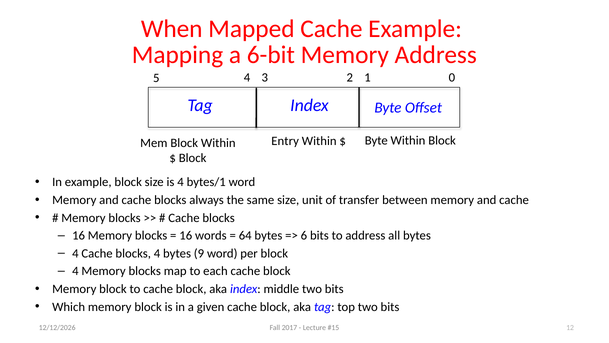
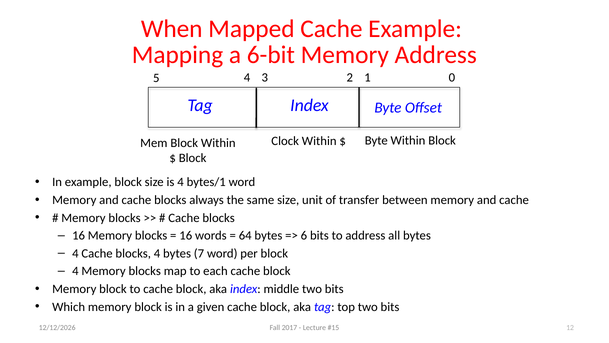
Entry: Entry -> Clock (285, 141)
9: 9 -> 7 (199, 253)
